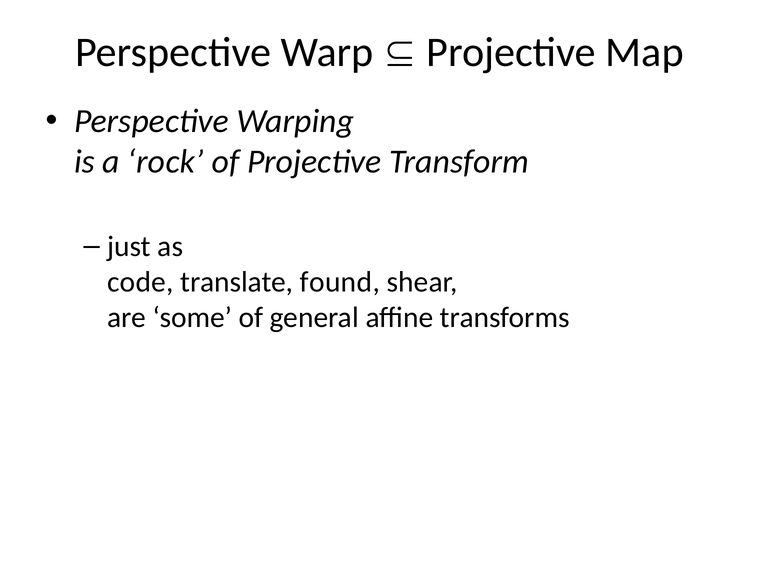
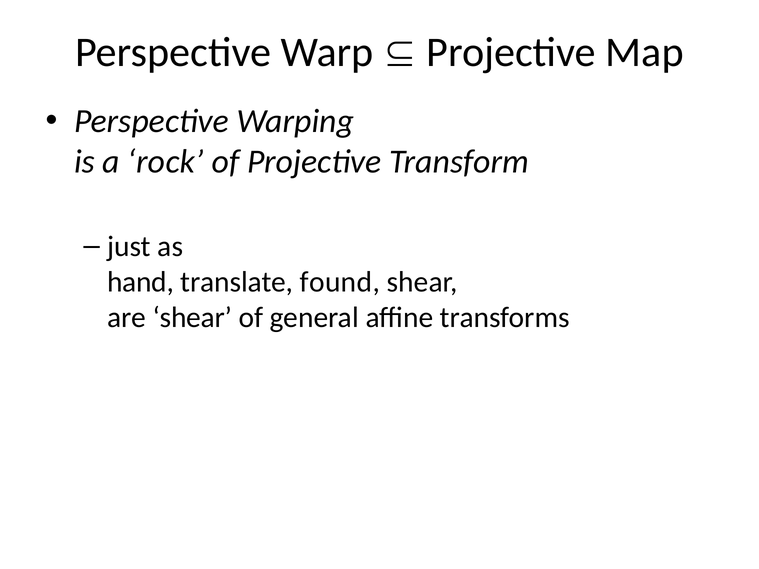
code: code -> hand (141, 282)
are some: some -> shear (192, 318)
